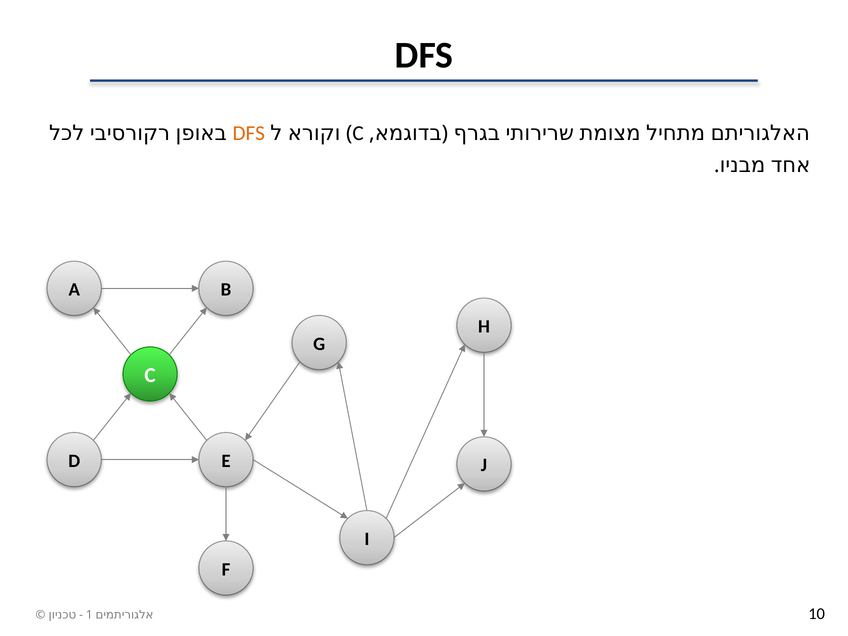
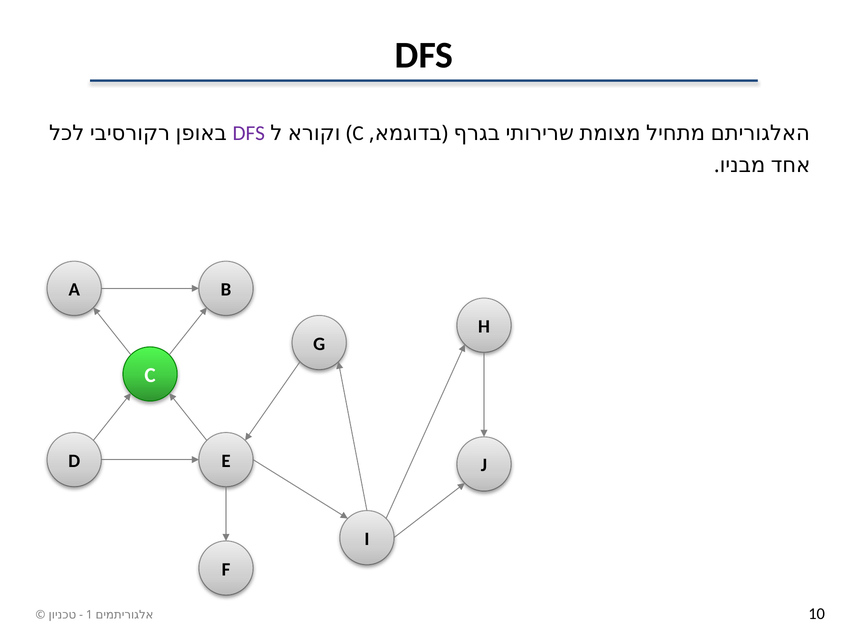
DFS colour: orange -> purple (249, 133)
